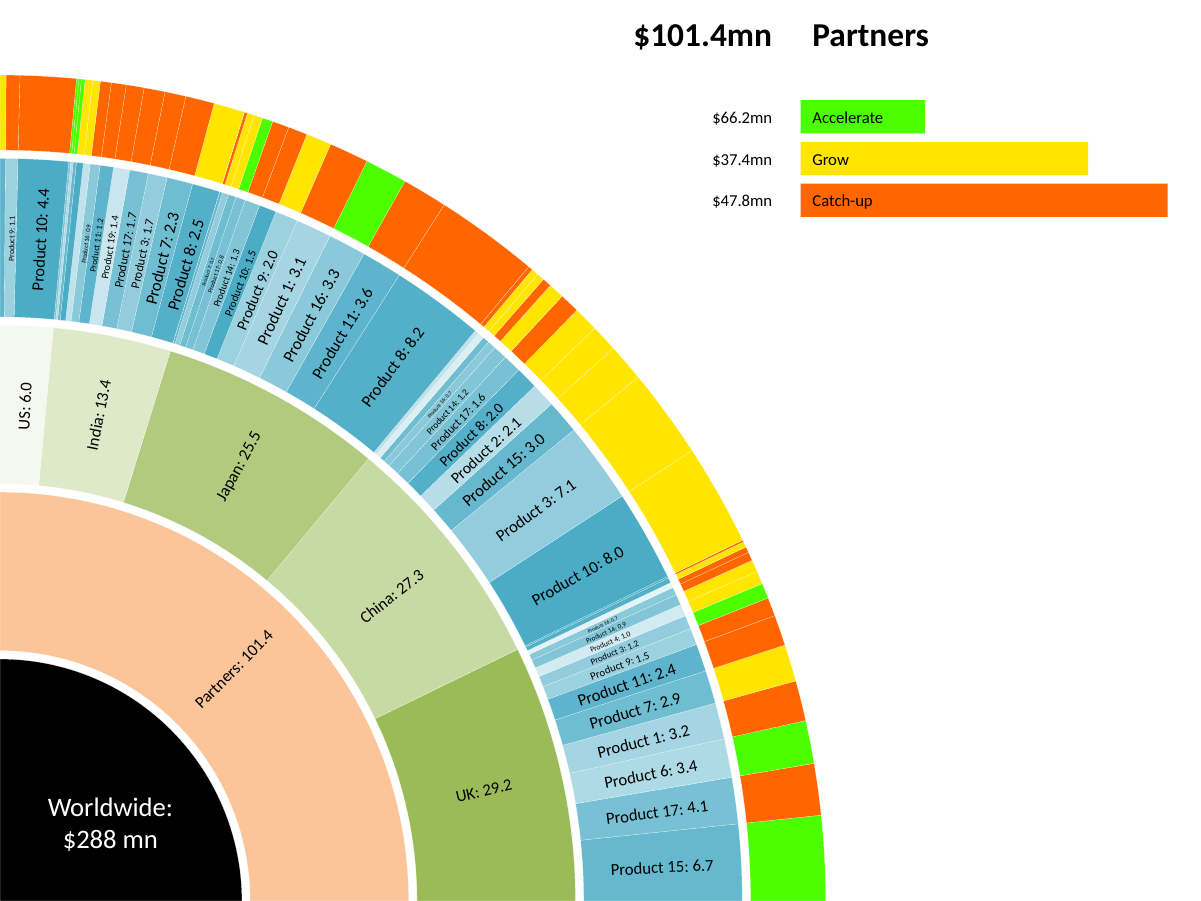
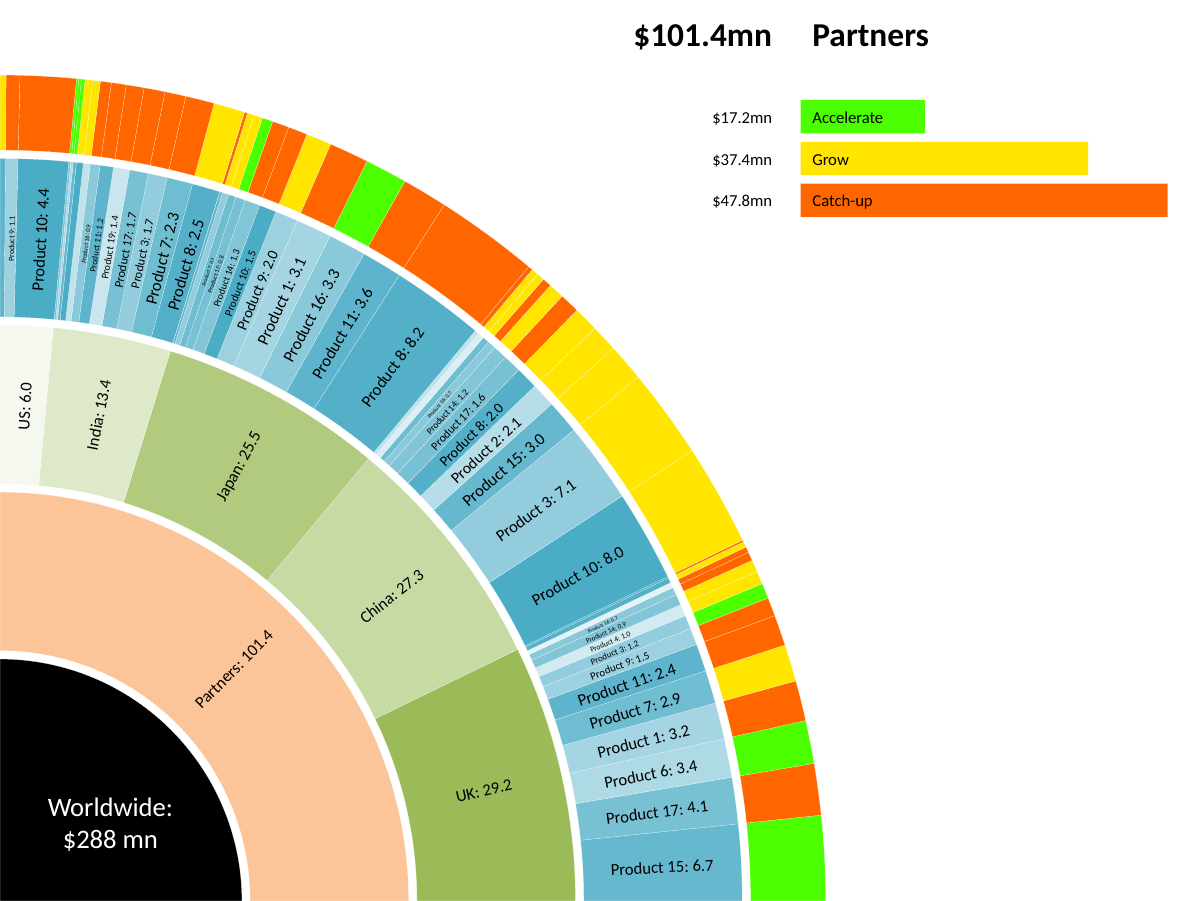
$66.2mn: $66.2mn -> $17.2mn (742, 118)
